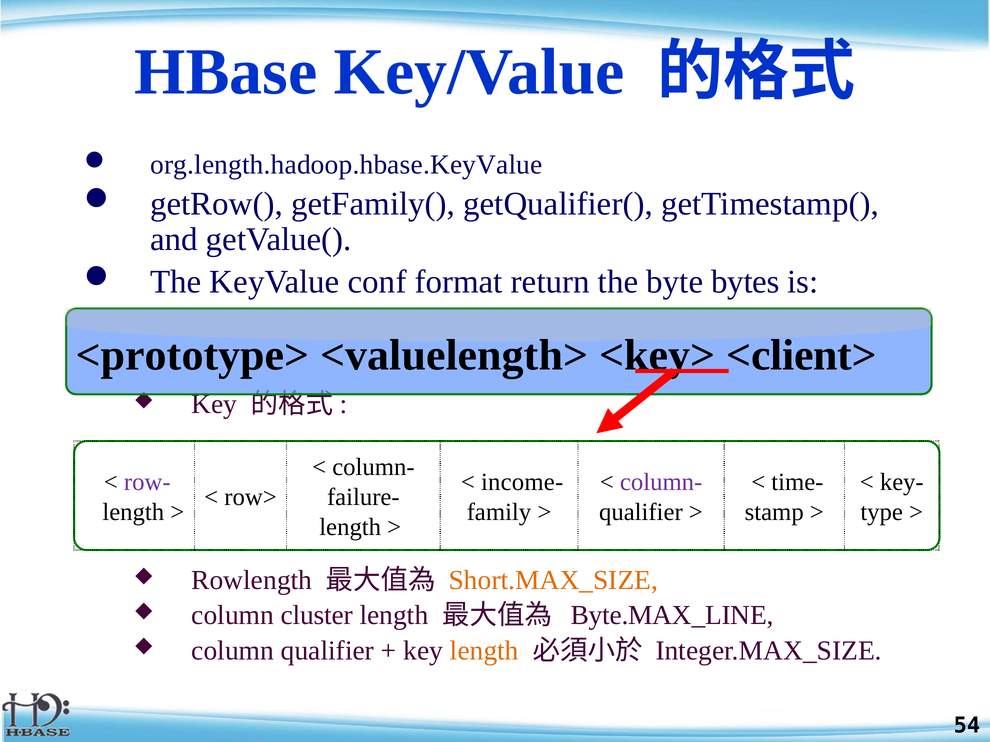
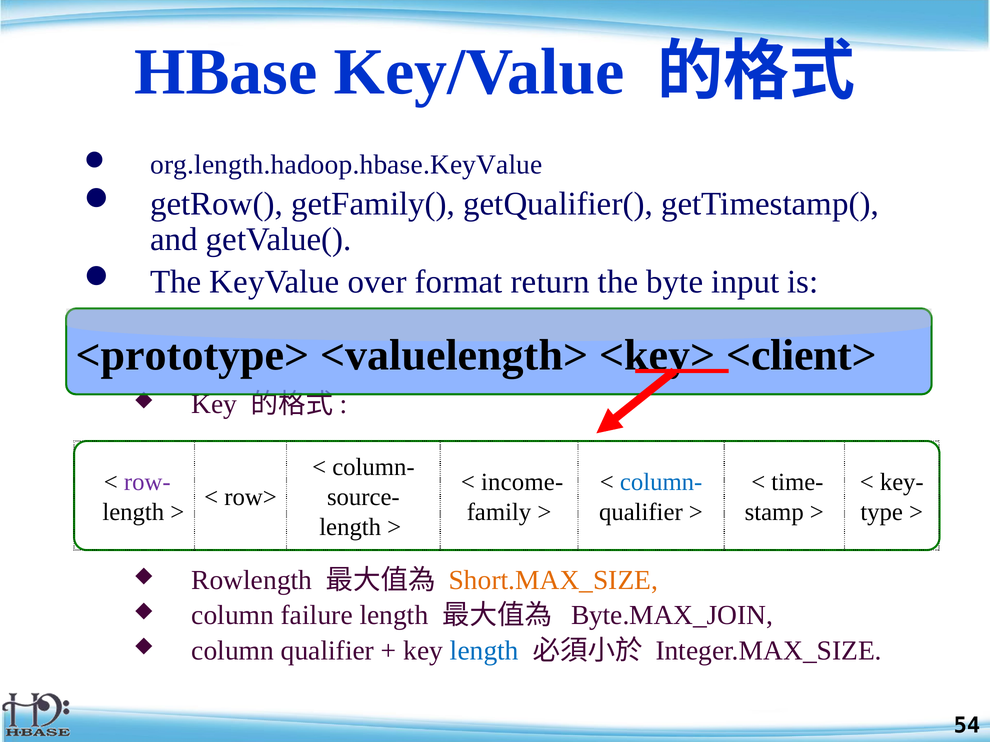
conf: conf -> over (377, 282)
bytes: bytes -> input (745, 282)
column- colour: purple -> blue (661, 482)
failure-: failure- -> source- (363, 498)
cluster: cluster -> failure (317, 616)
Byte.MAX_LINE: Byte.MAX_LINE -> Byte.MAX_JOIN (672, 616)
length colour: orange -> blue (484, 651)
